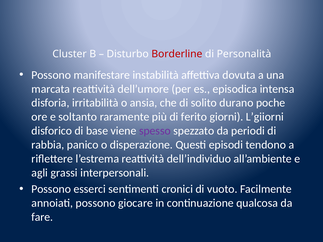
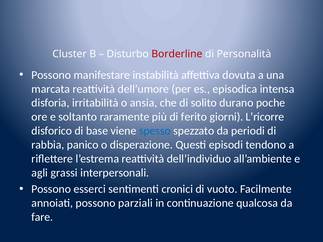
L’giiorni: L’giiorni -> L’ricorre (265, 117)
spesso colour: purple -> blue (155, 131)
giocare: giocare -> parziali (135, 203)
